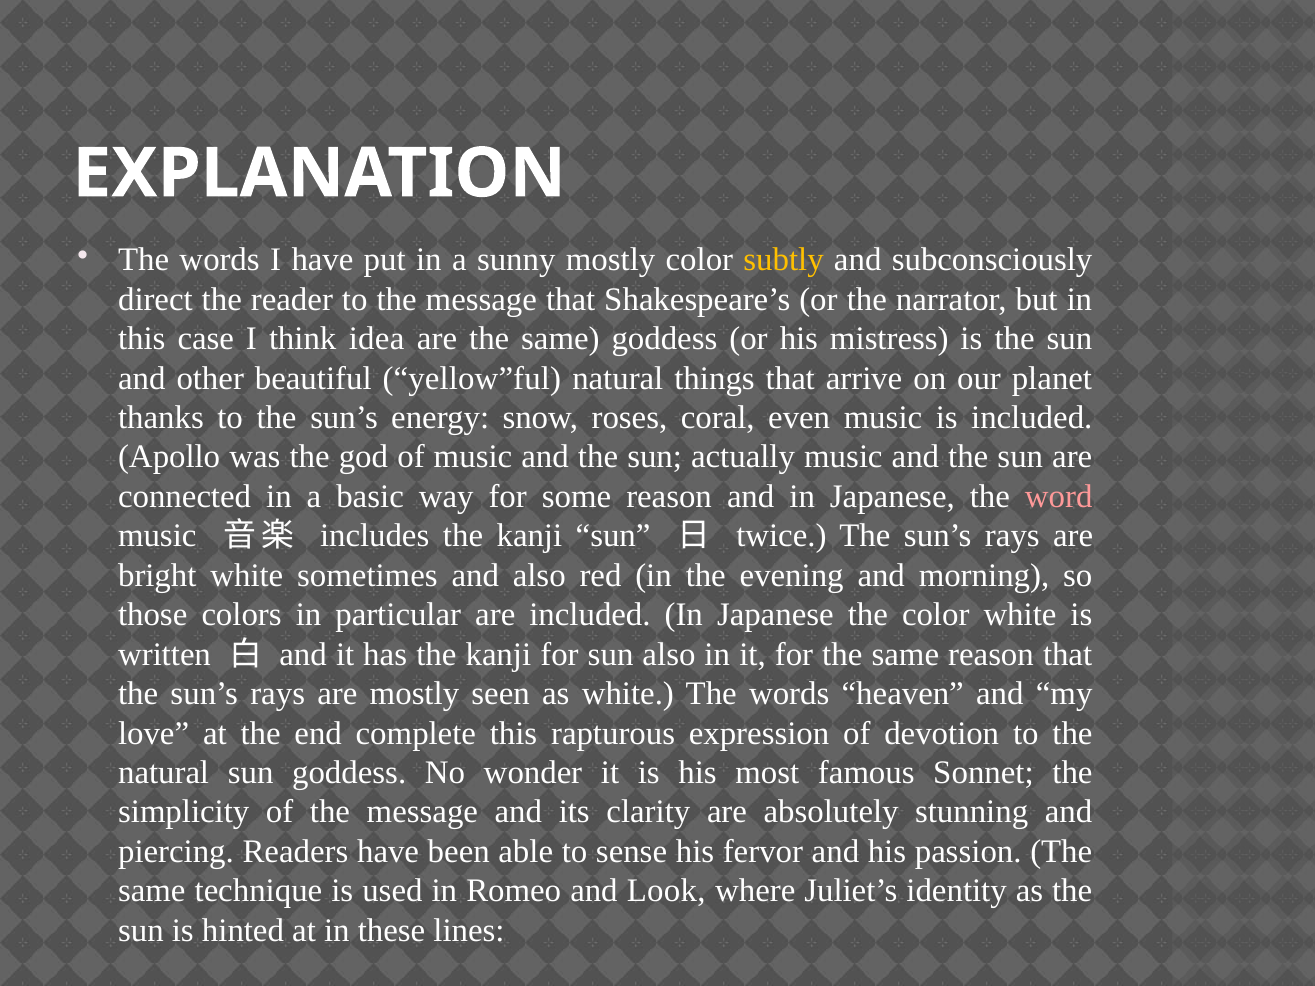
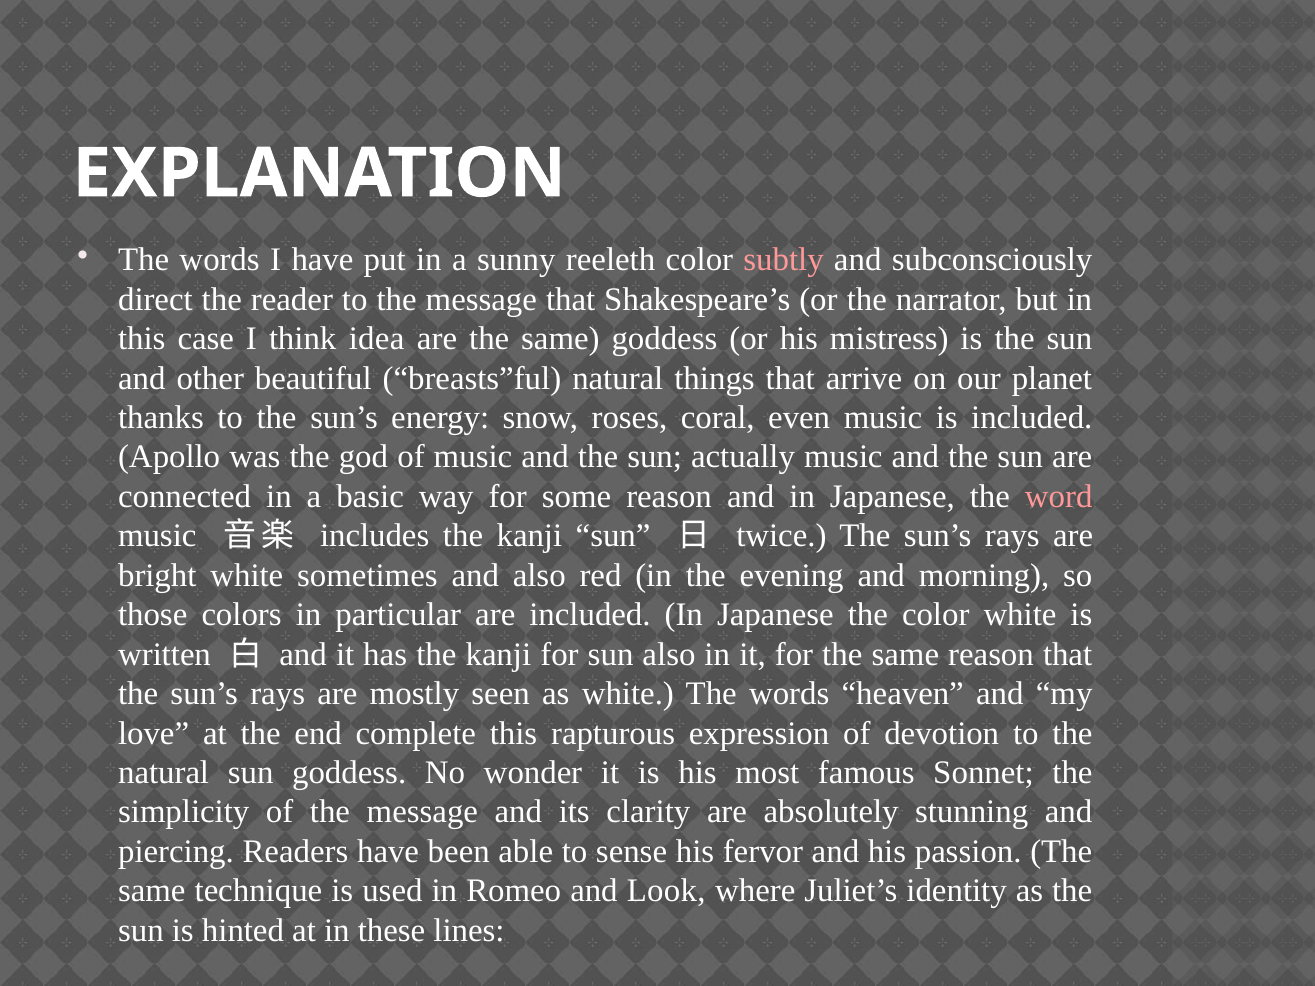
sunny mostly: mostly -> reeleth (611, 260)
subtly colour: yellow -> pink (784, 260)
yellow”ful: yellow”ful -> breasts”ful (472, 378)
